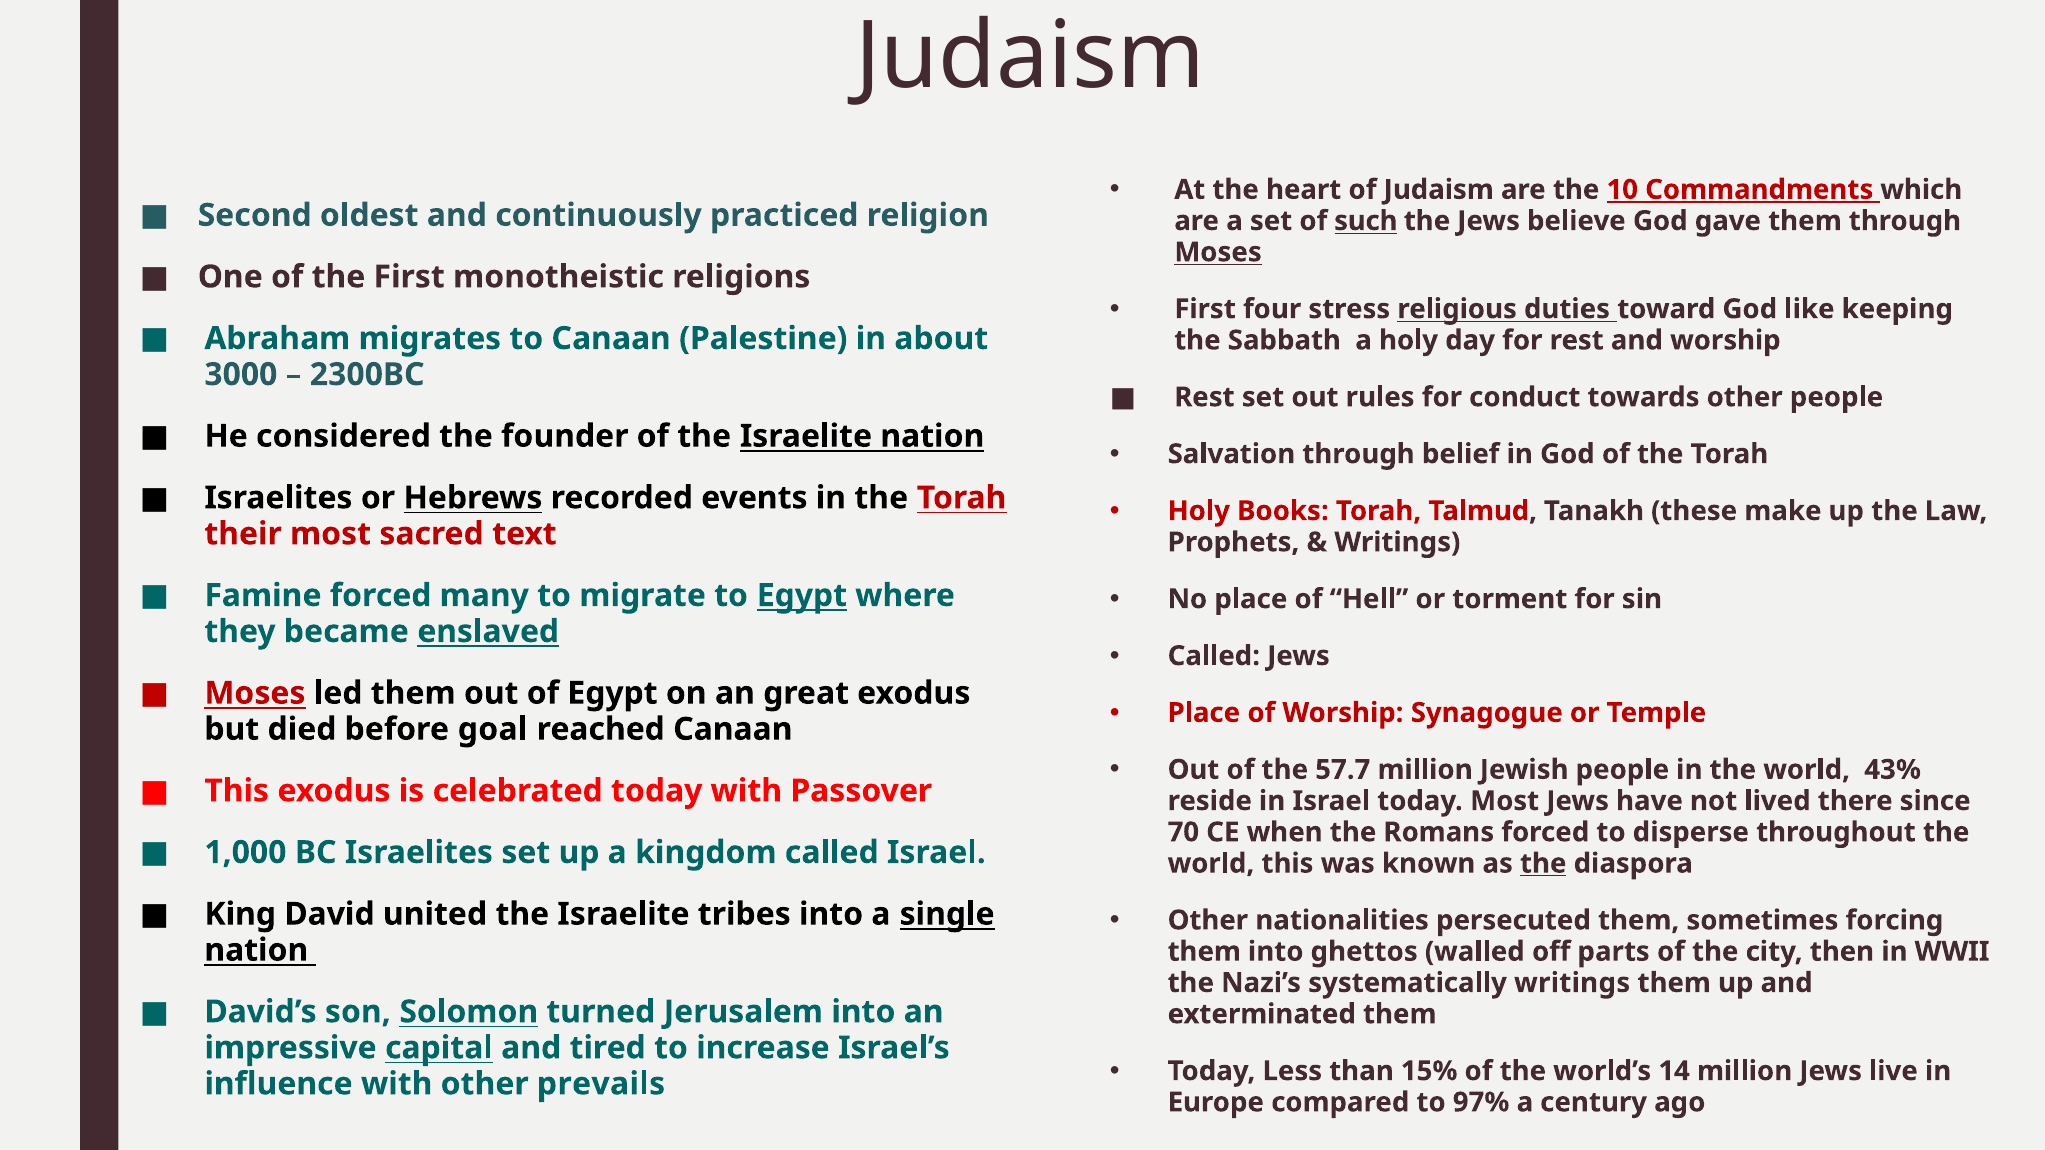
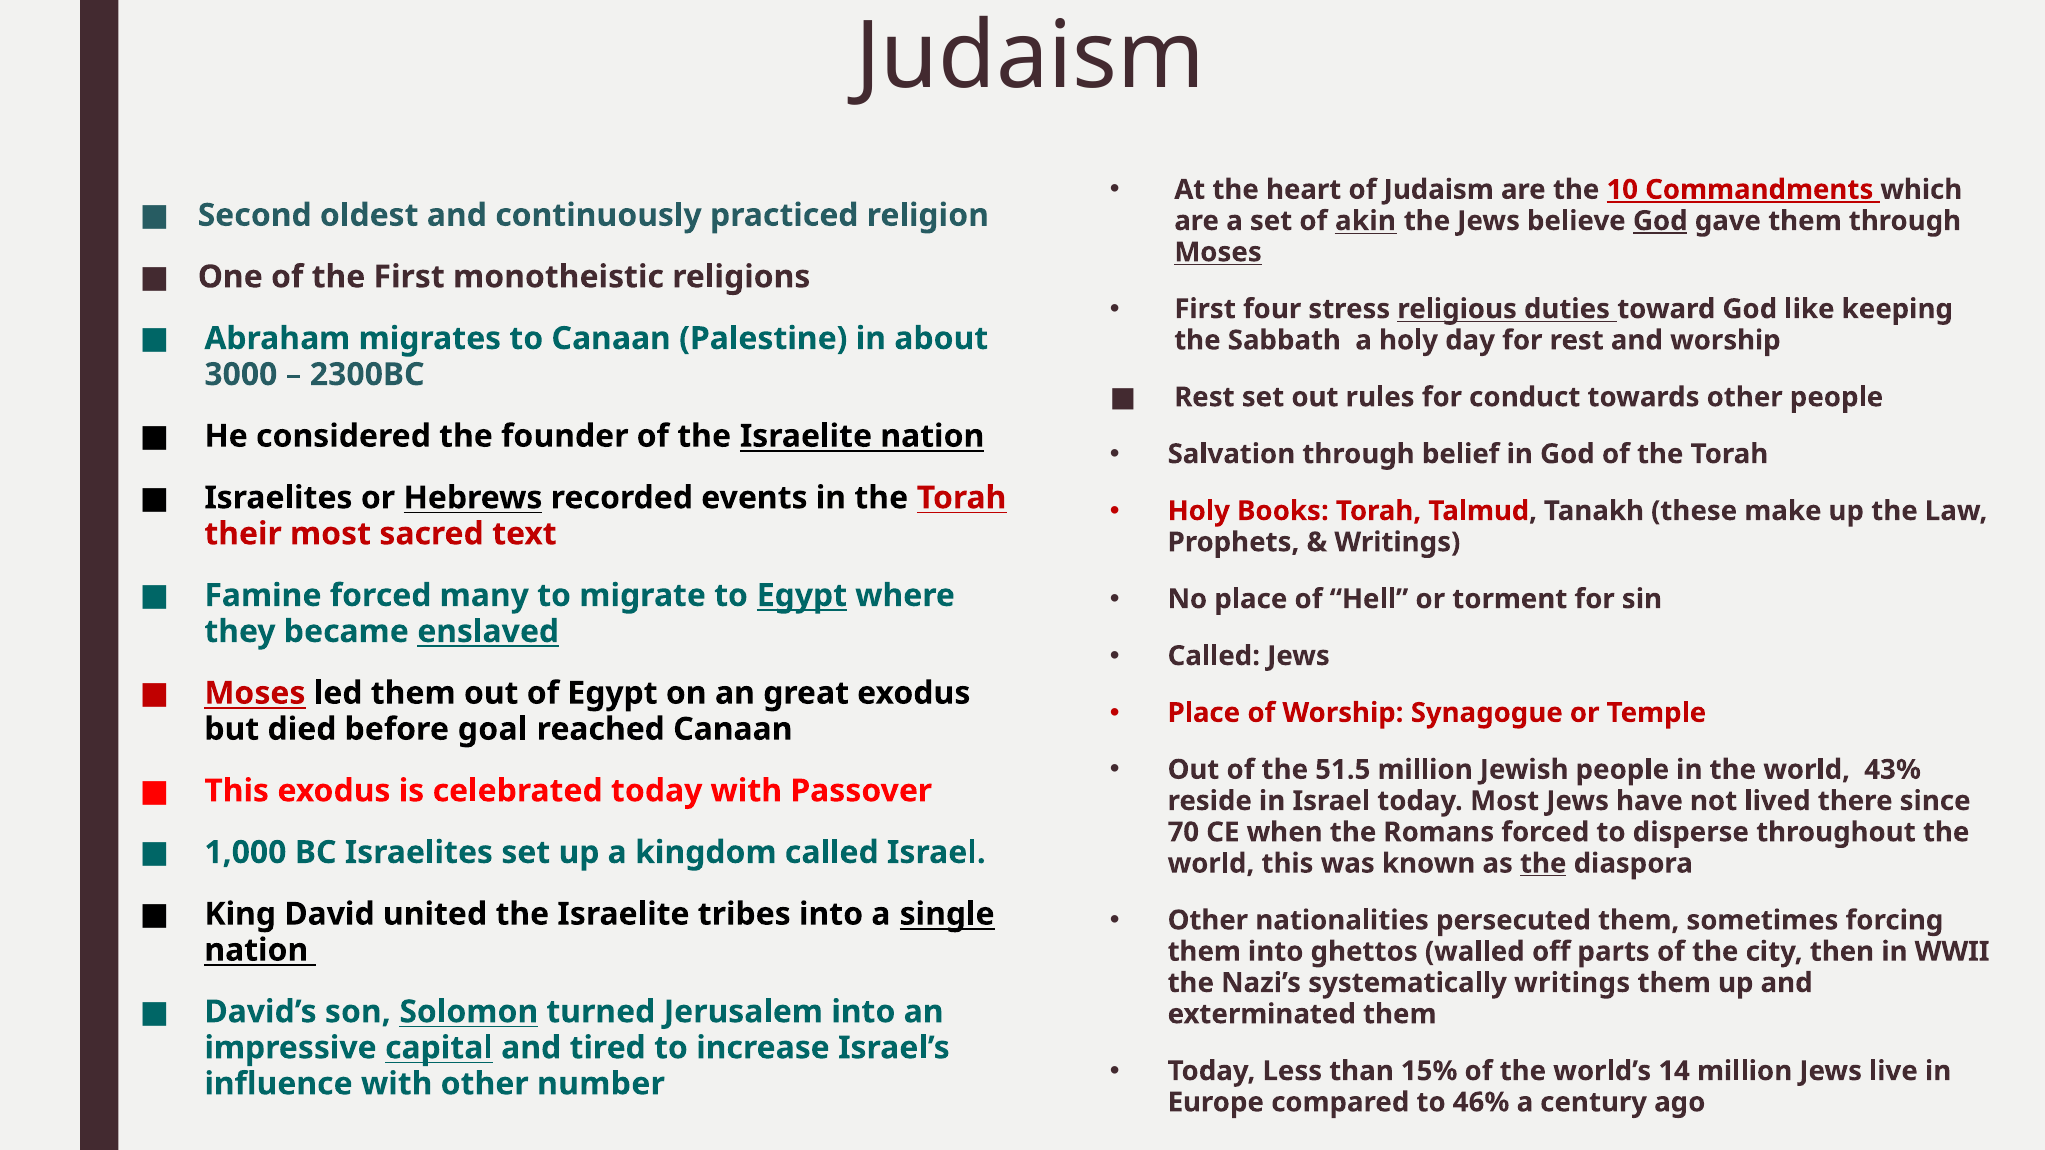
such: such -> akin (1366, 221)
God underline: none -> present (1660, 221)
57.7: 57.7 -> 51.5 (1343, 770)
prevails: prevails -> number (601, 1084)
97%: 97% -> 46% (1481, 1103)
